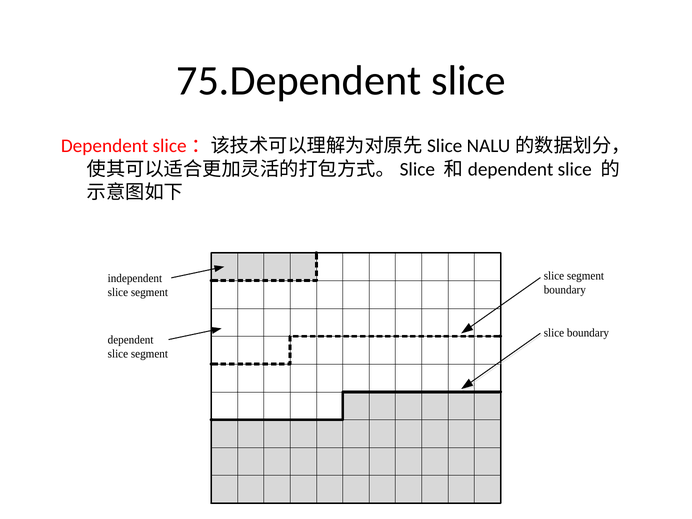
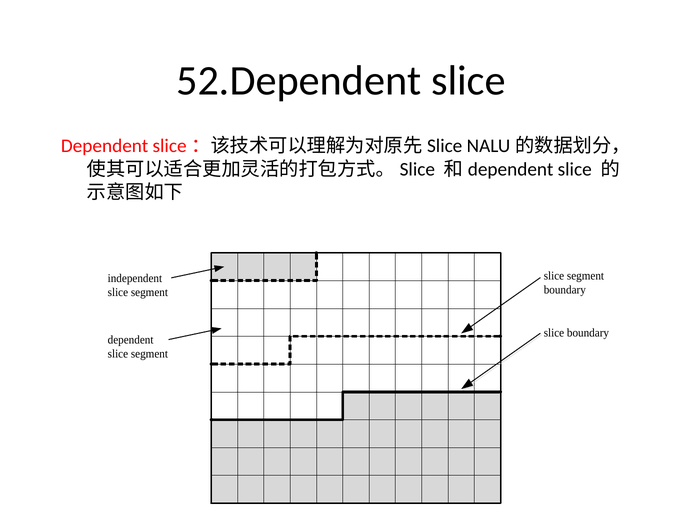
75.Dependent: 75.Dependent -> 52.Dependent (299, 81)
